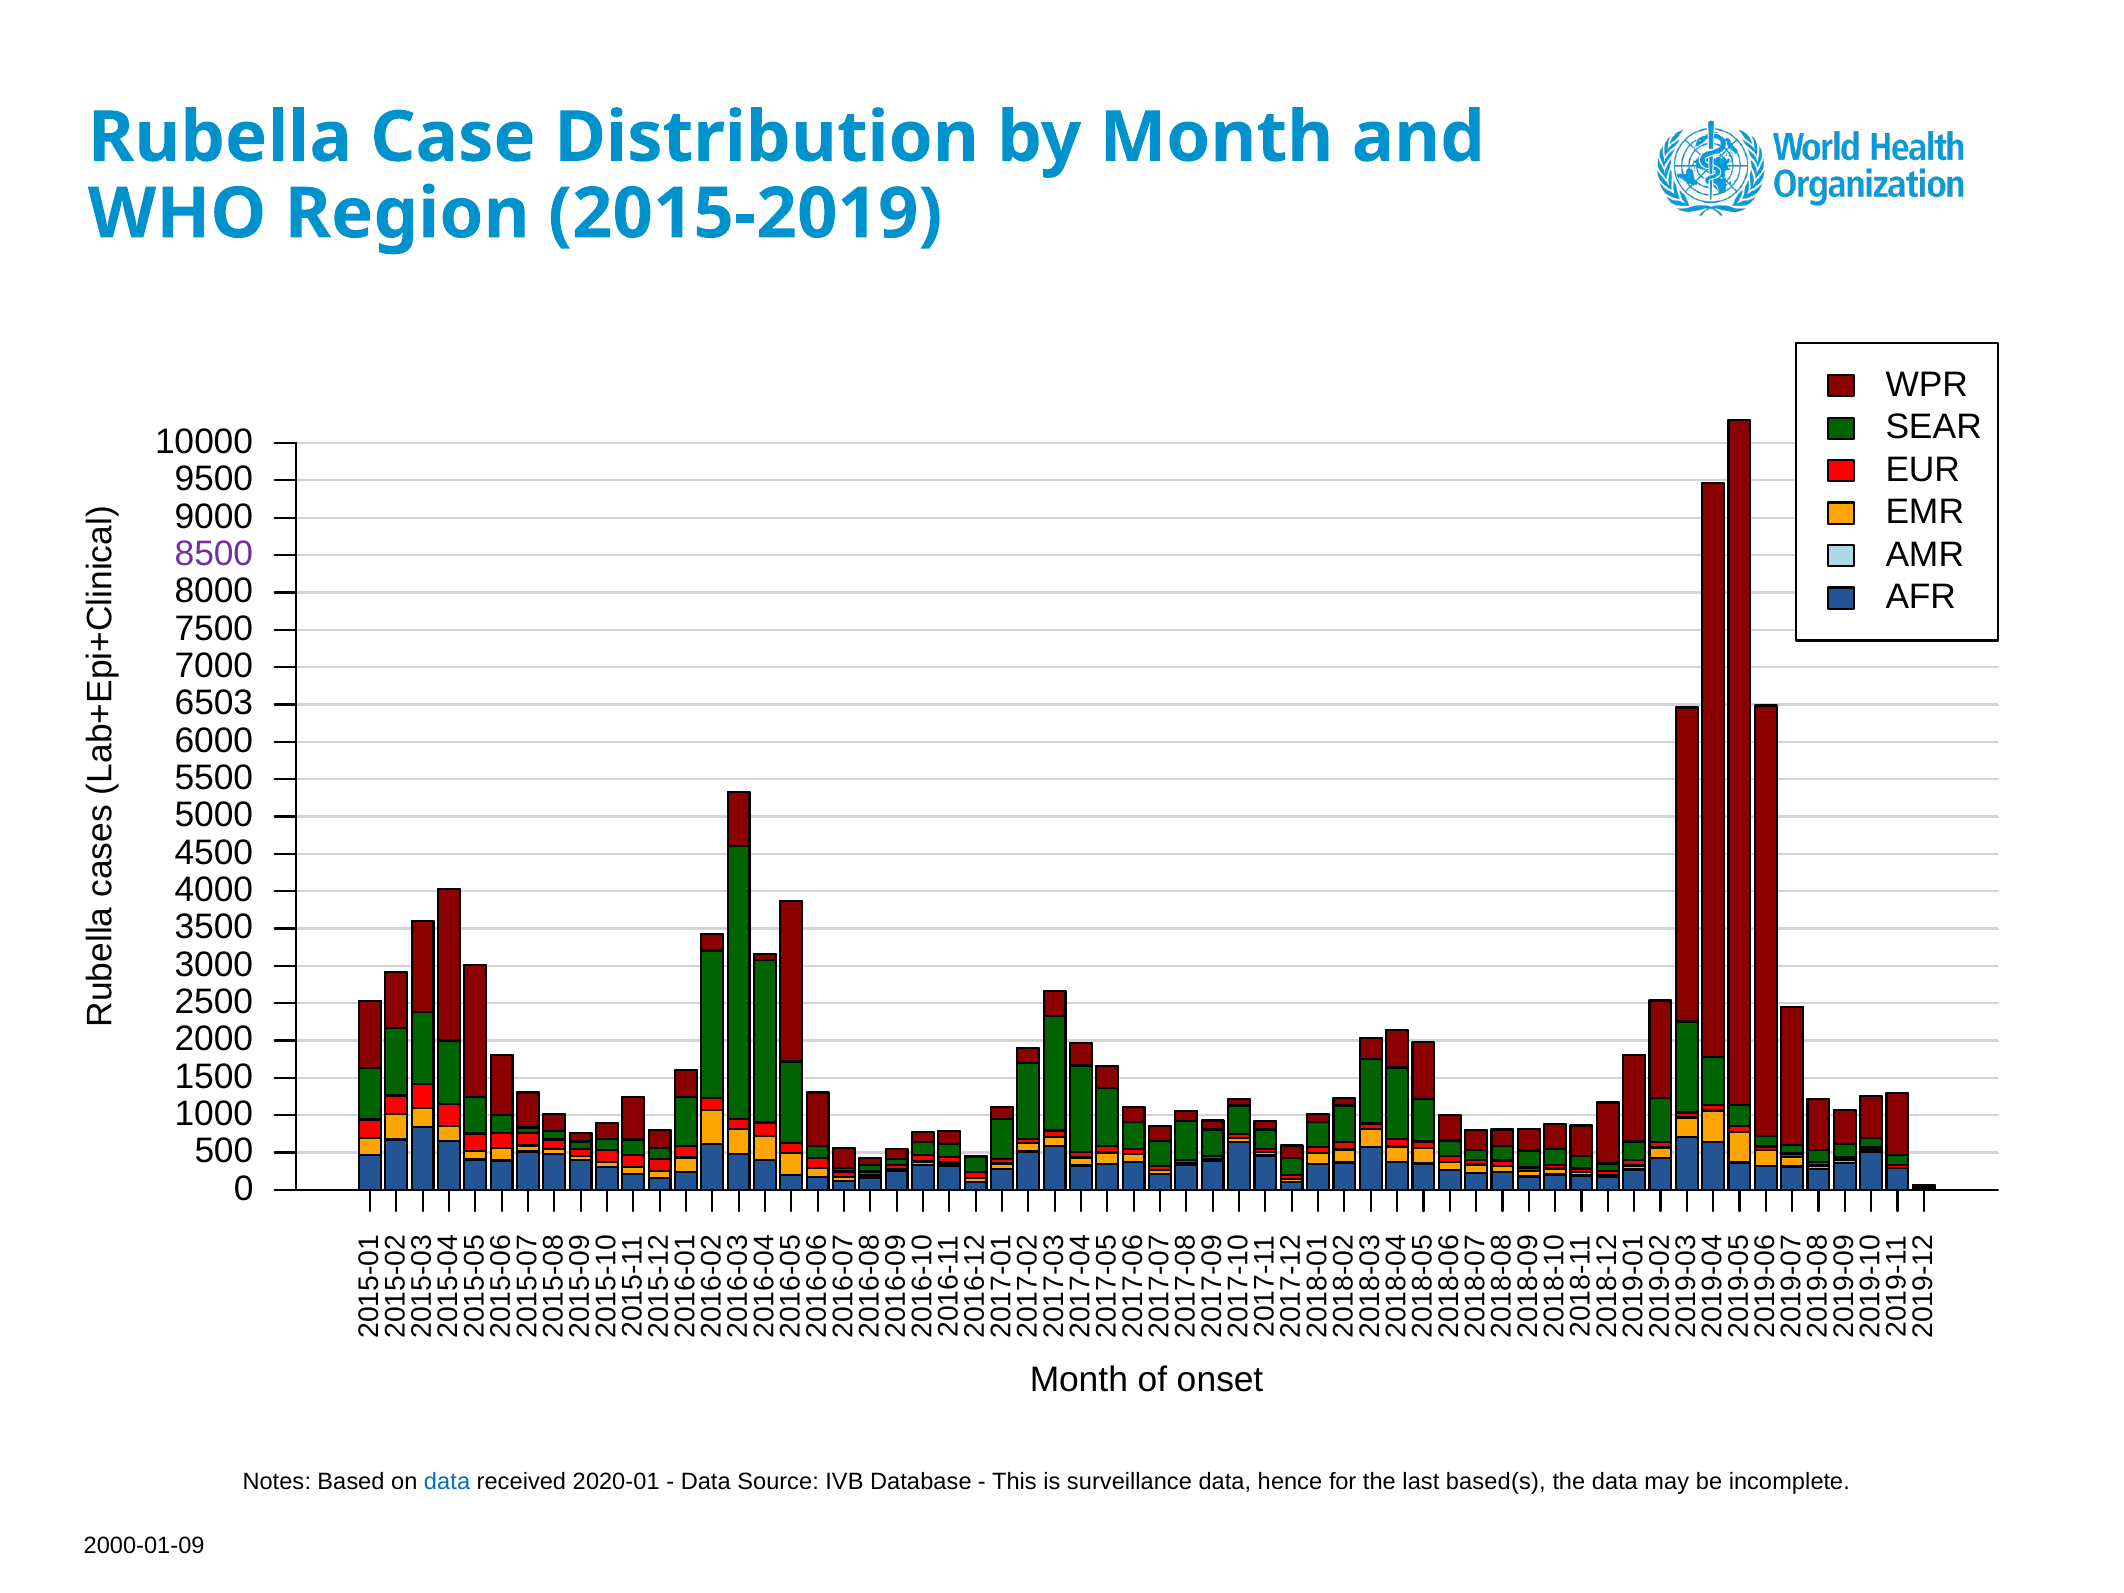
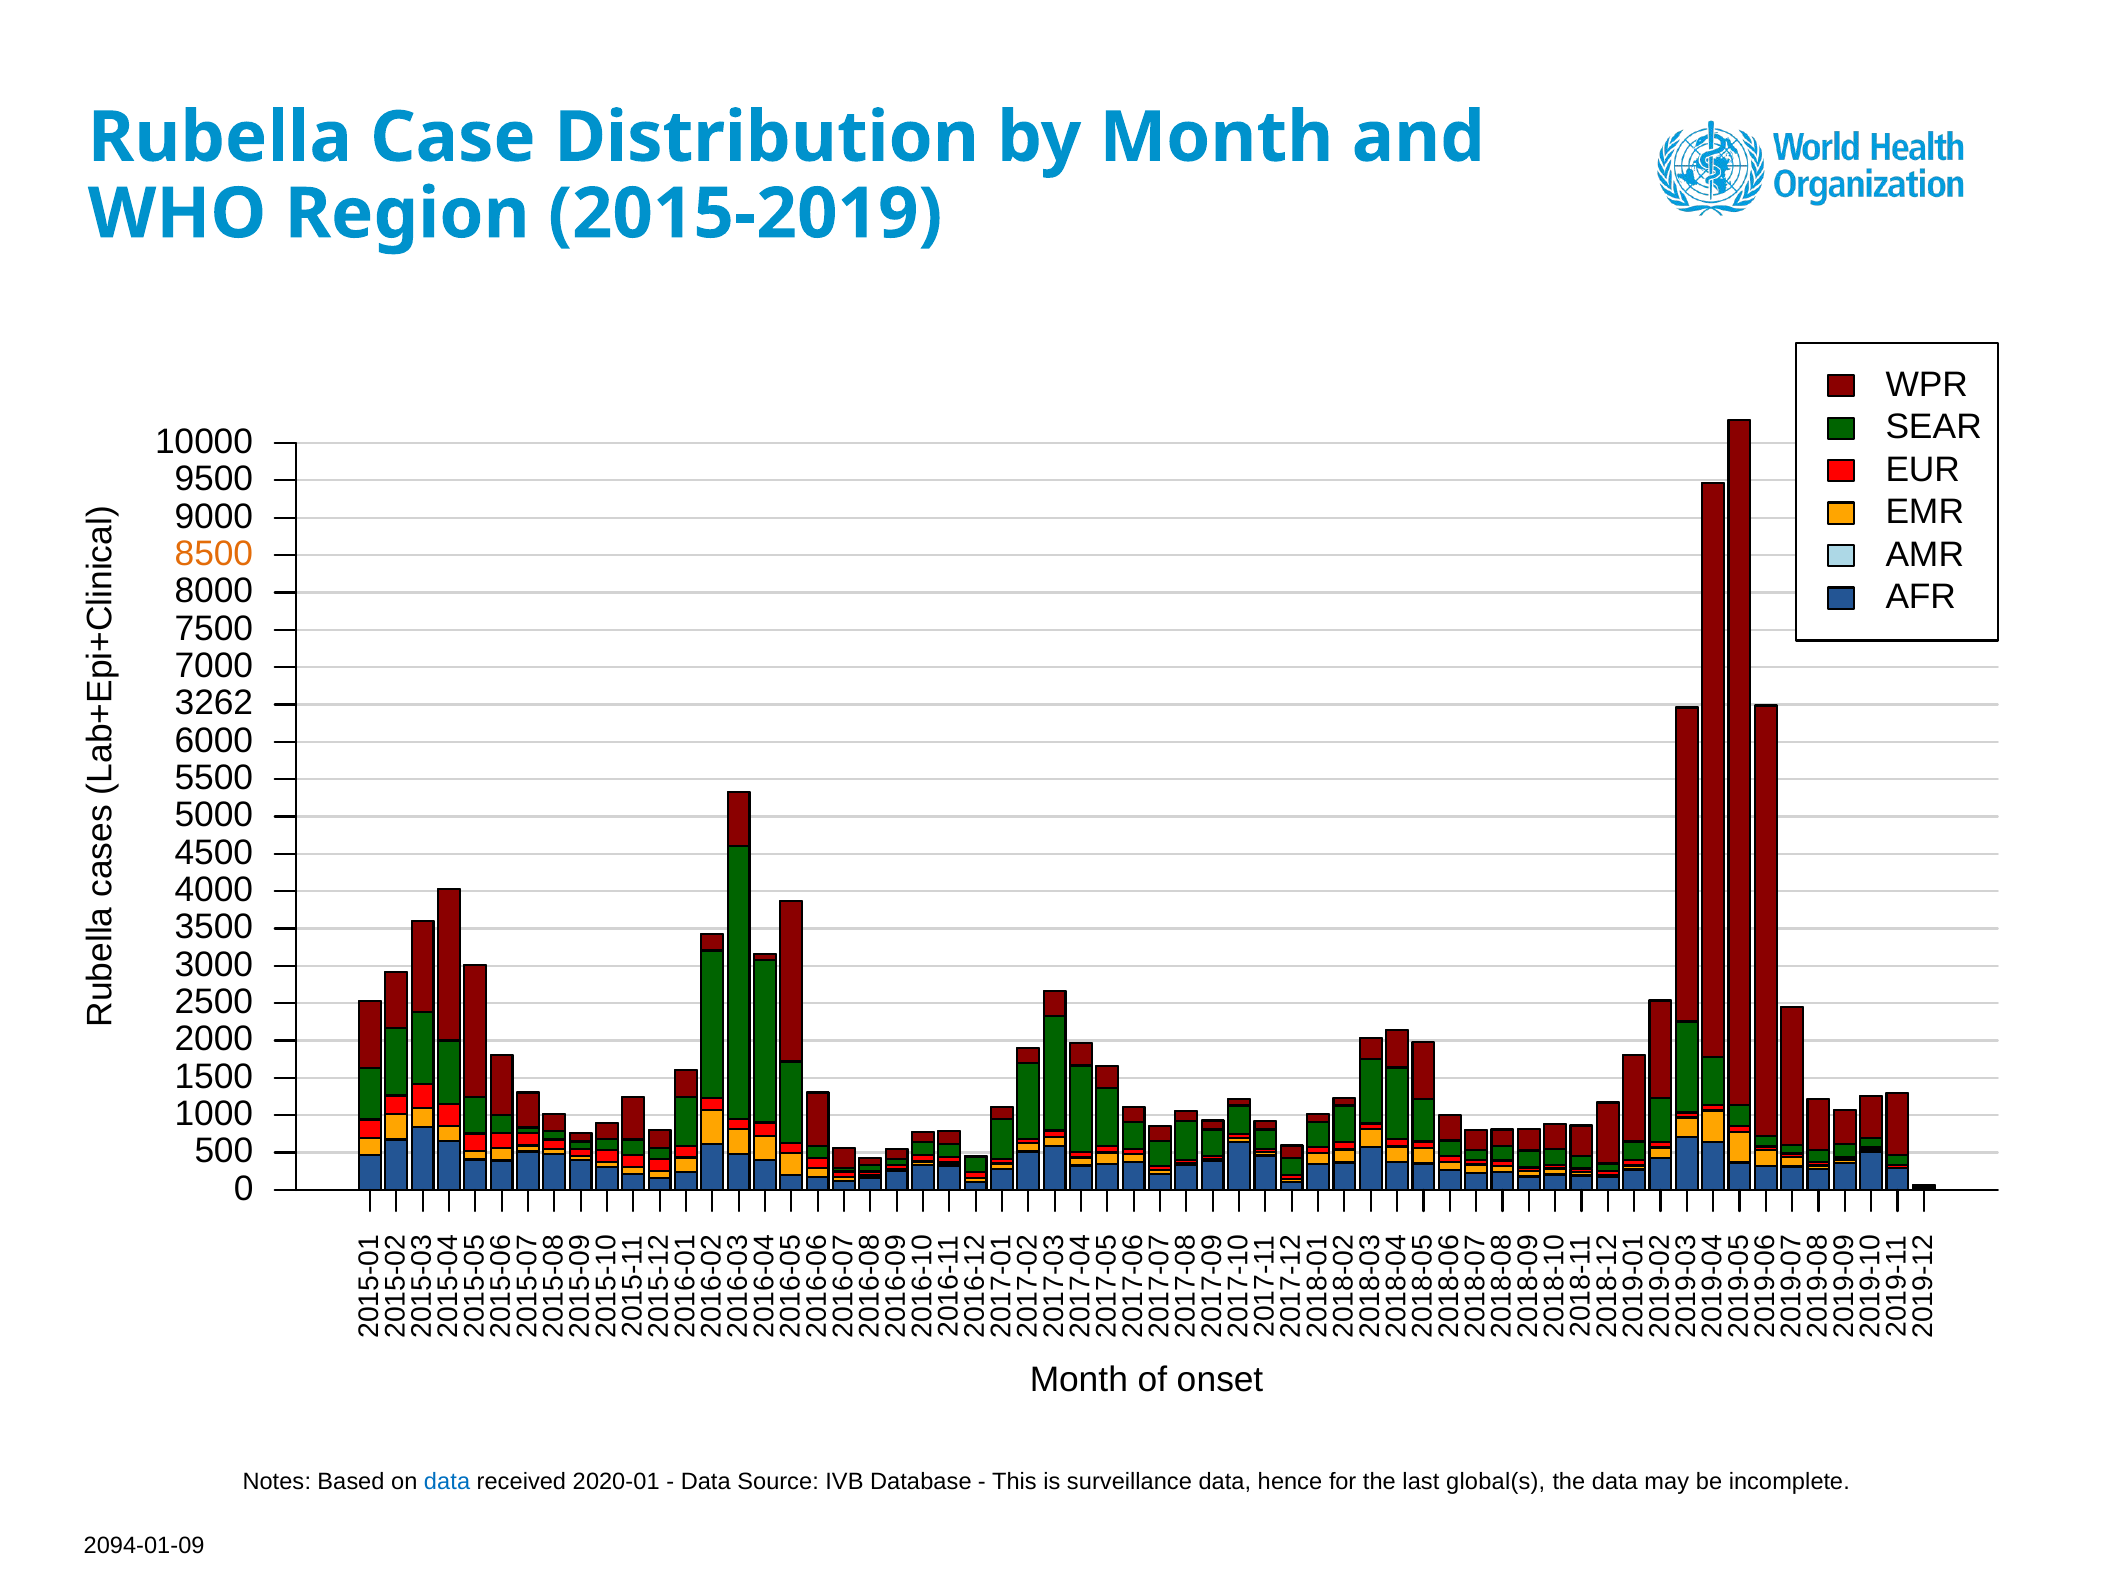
8500 colour: purple -> orange (214, 554)
6503: 6503 -> 3262 (214, 703)
based(s: based(s -> global(s (1496, 1482)
2000-01-09: 2000-01-09 -> 2094-01-09 (144, 1546)
